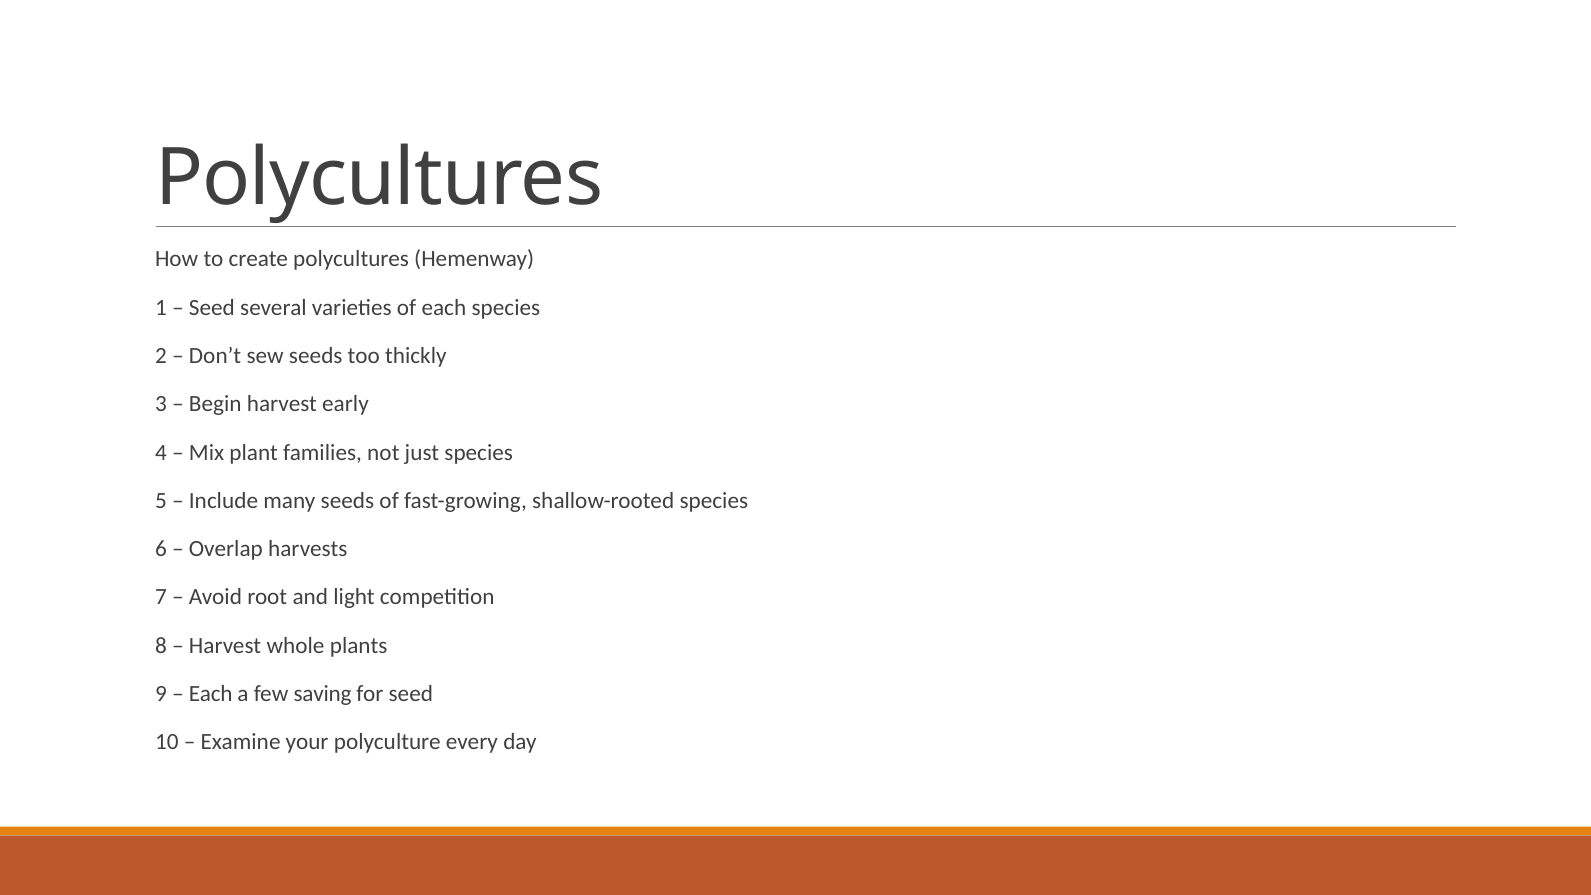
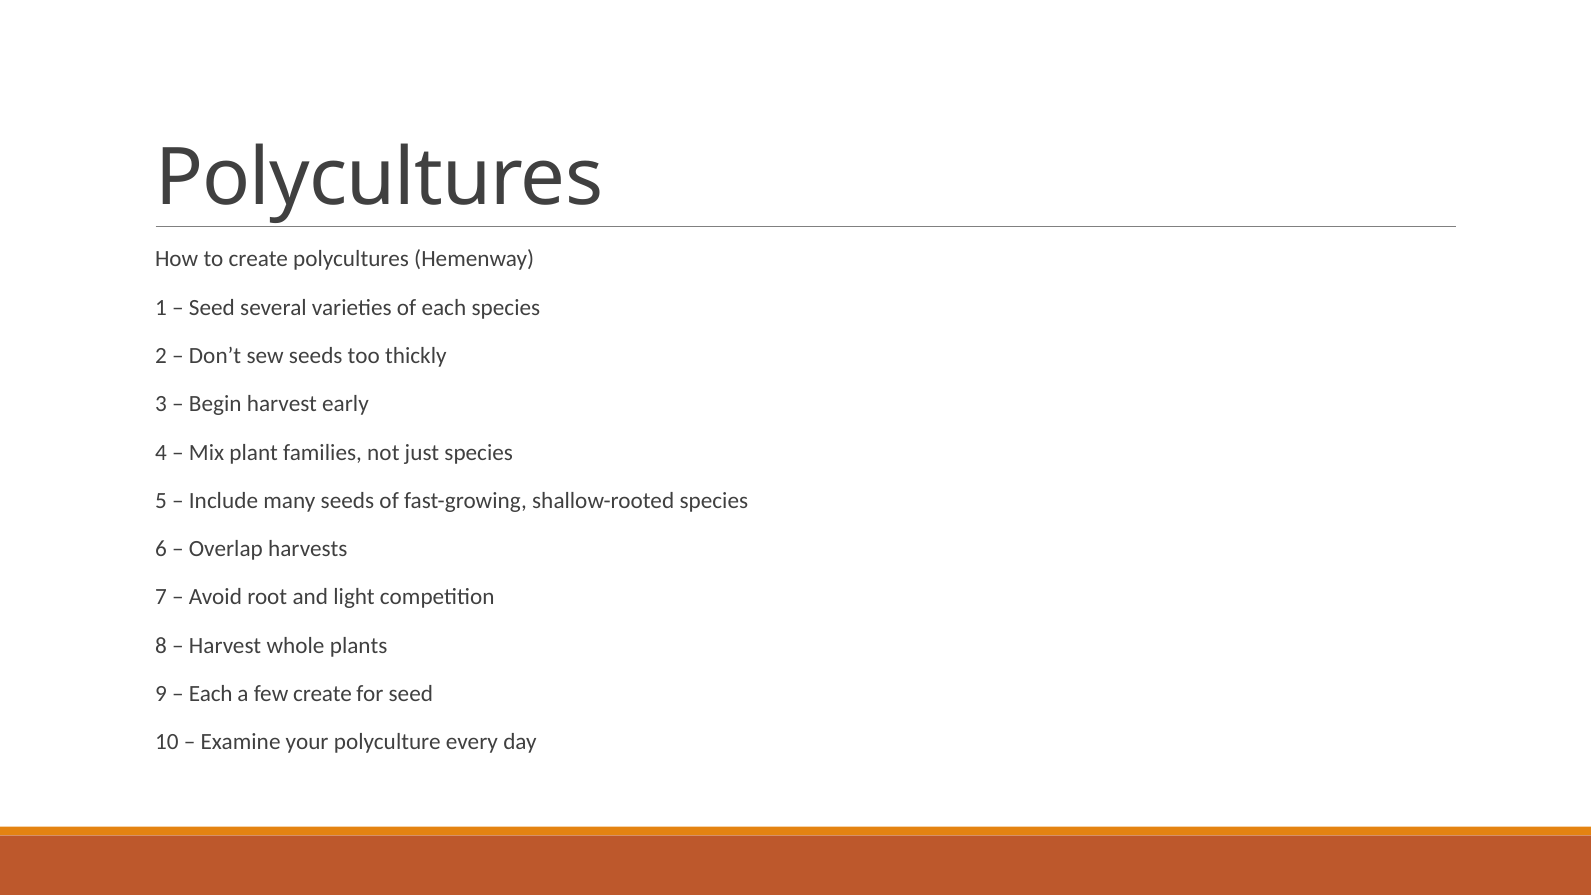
few saving: saving -> create (323, 694)
